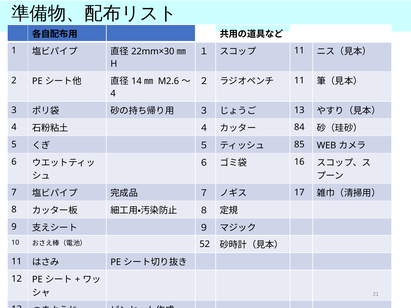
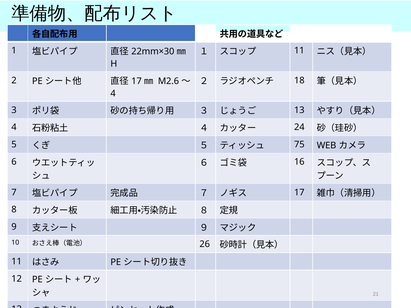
11: 11 -> 18 (299, 80)
14: 14 -> 17 (137, 81)
84: 84 -> 24 (299, 127)
85: 85 -> 75 (299, 145)
52: 52 -> 26 (205, 244)
